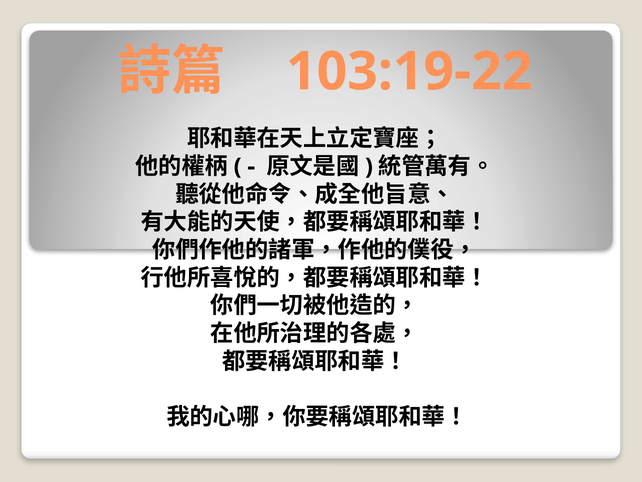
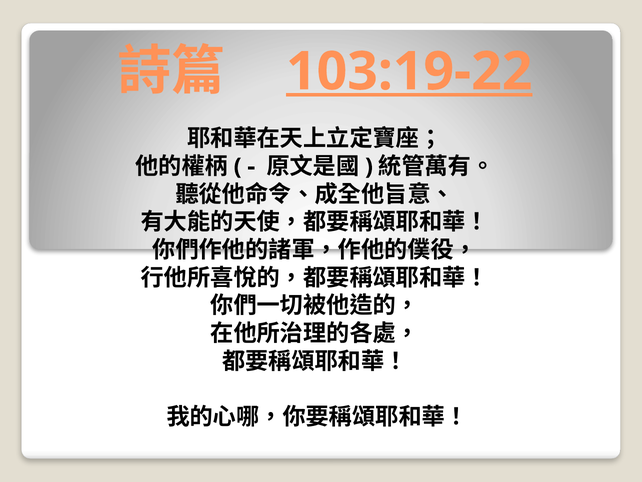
103:19-22 underline: none -> present (409, 72)
